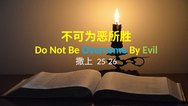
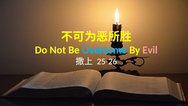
Evil colour: light green -> pink (150, 50)
